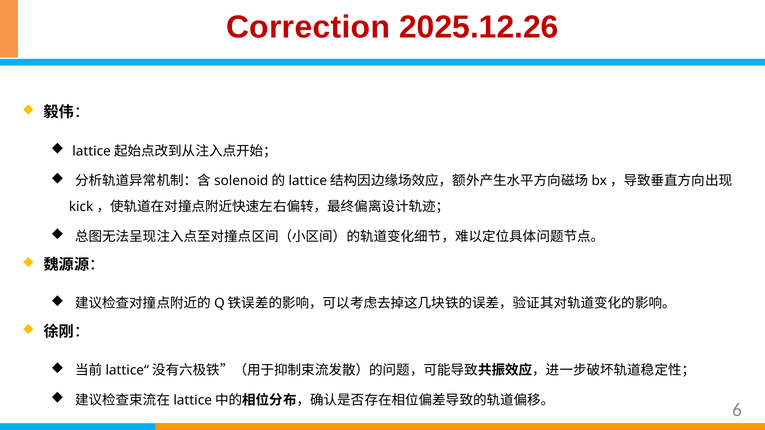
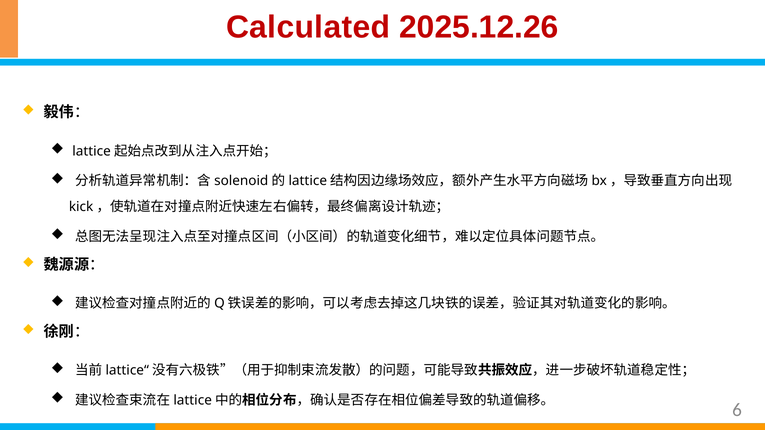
Correction: Correction -> Calculated (308, 27)
